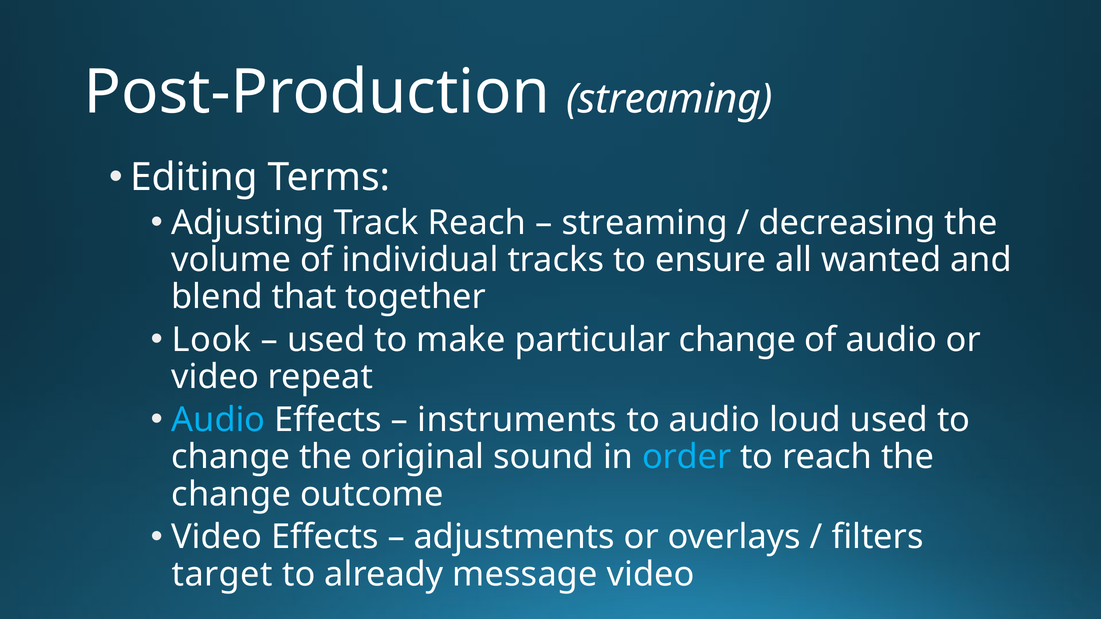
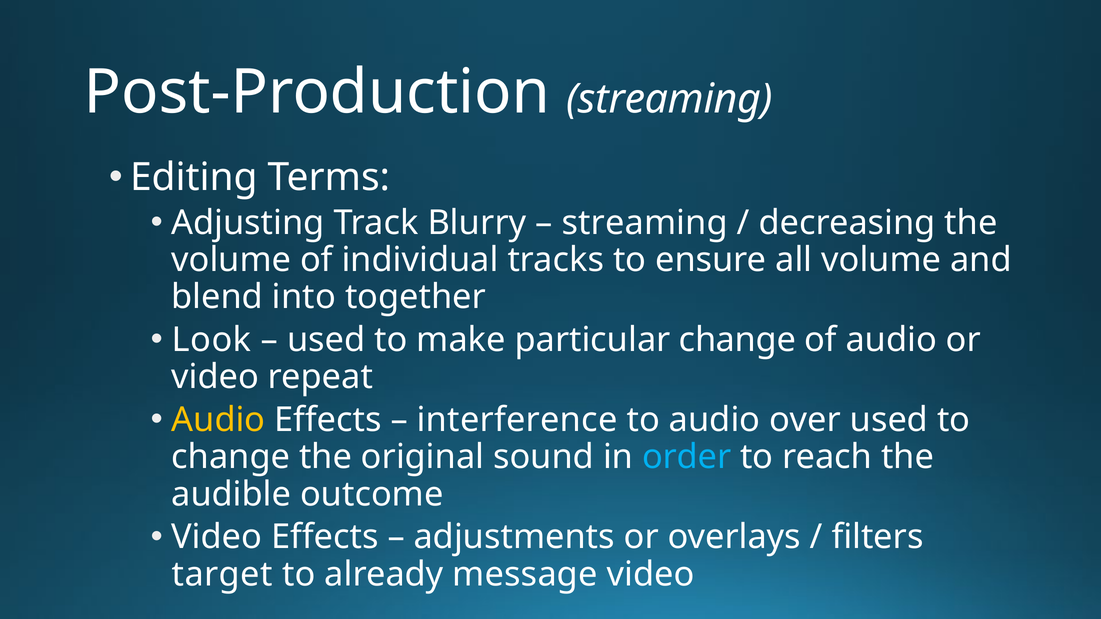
Track Reach: Reach -> Blurry (477, 223)
all wanted: wanted -> volume (881, 260)
that: that -> into (304, 297)
Audio colour: light blue -> yellow (218, 420)
instruments: instruments -> interference (517, 420)
loud: loud -> over (805, 420)
change: change -> audible (231, 495)
